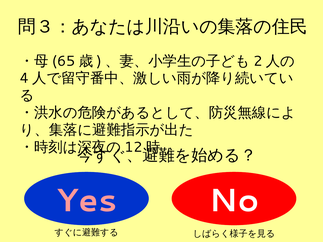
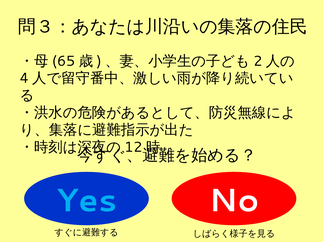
Yes colour: pink -> light blue (86, 201)
